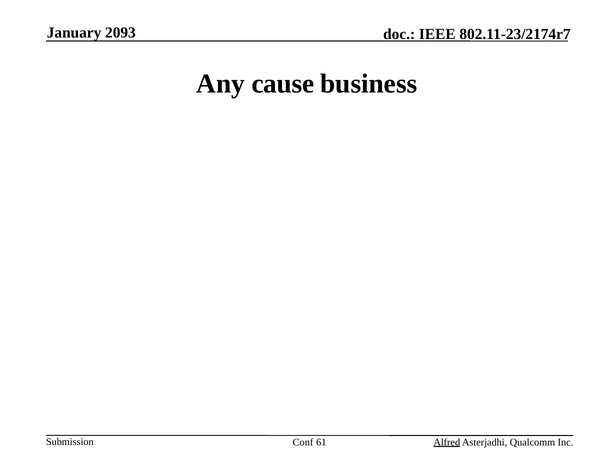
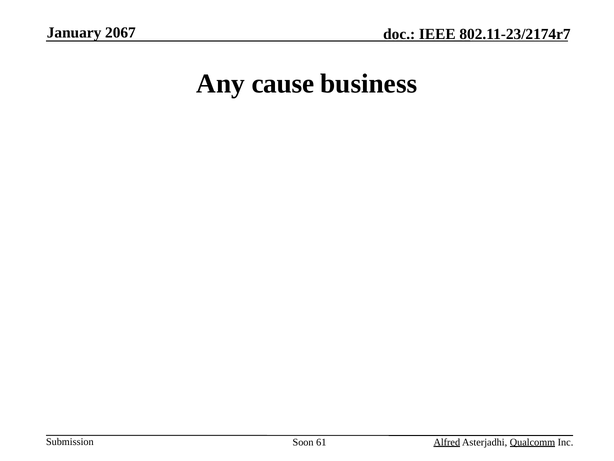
2093: 2093 -> 2067 (120, 33)
Conf: Conf -> Soon (303, 442)
Qualcomm underline: none -> present (532, 442)
